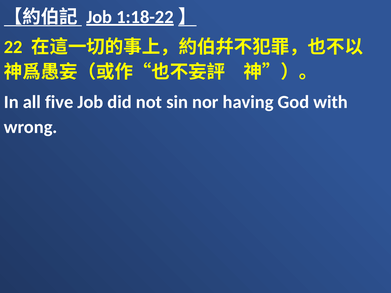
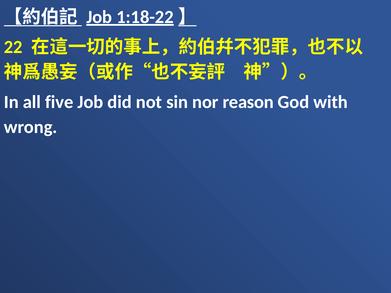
having: having -> reason (248, 102)
